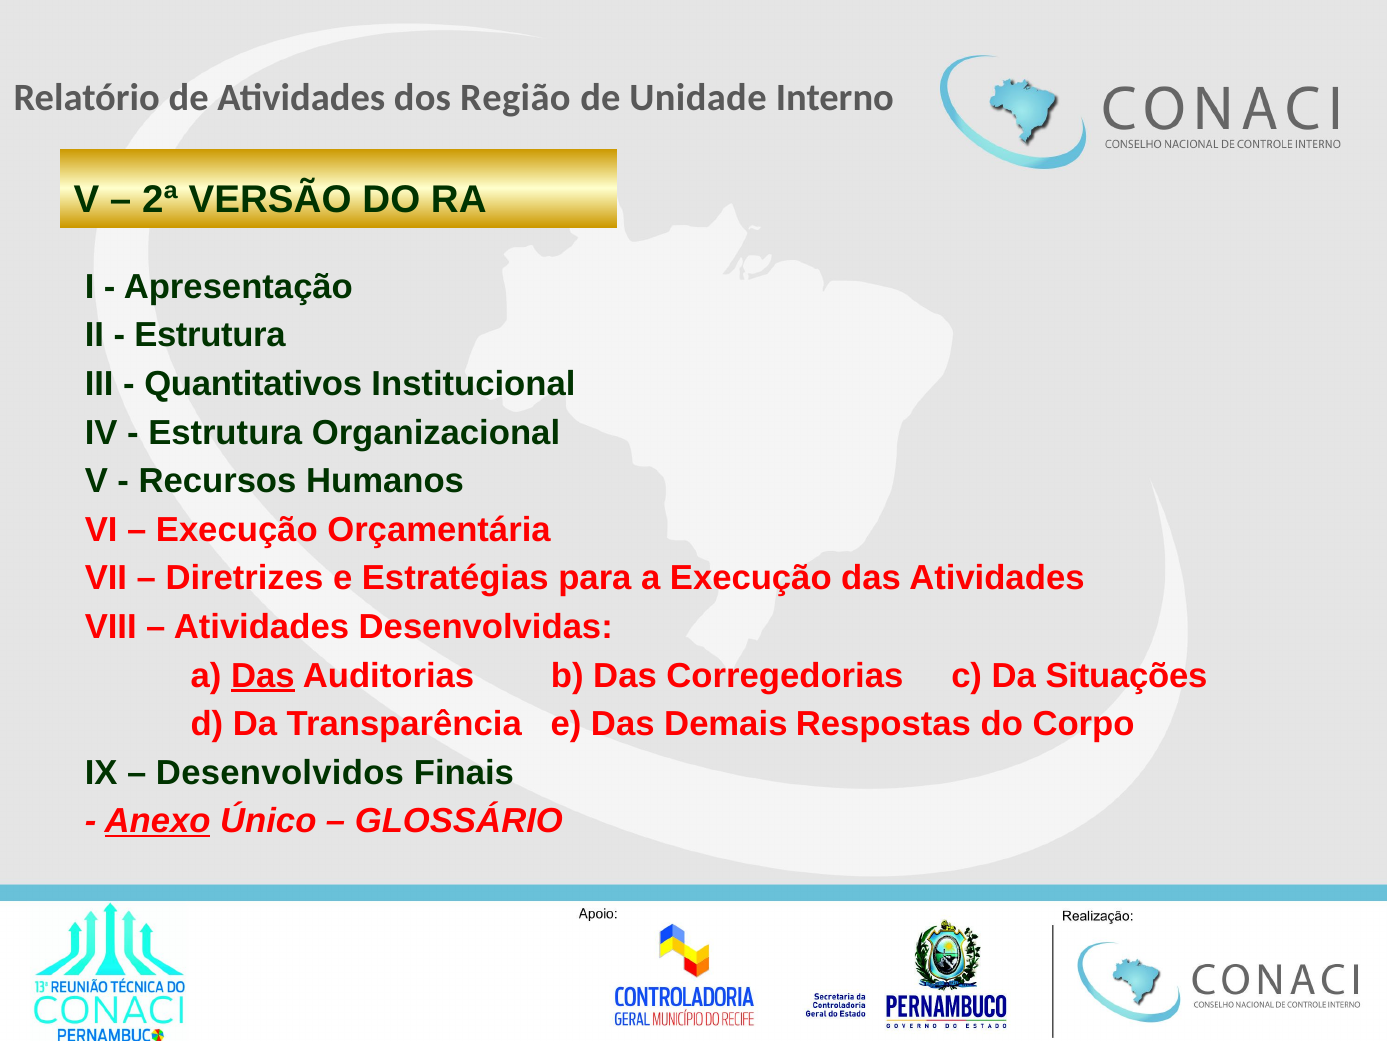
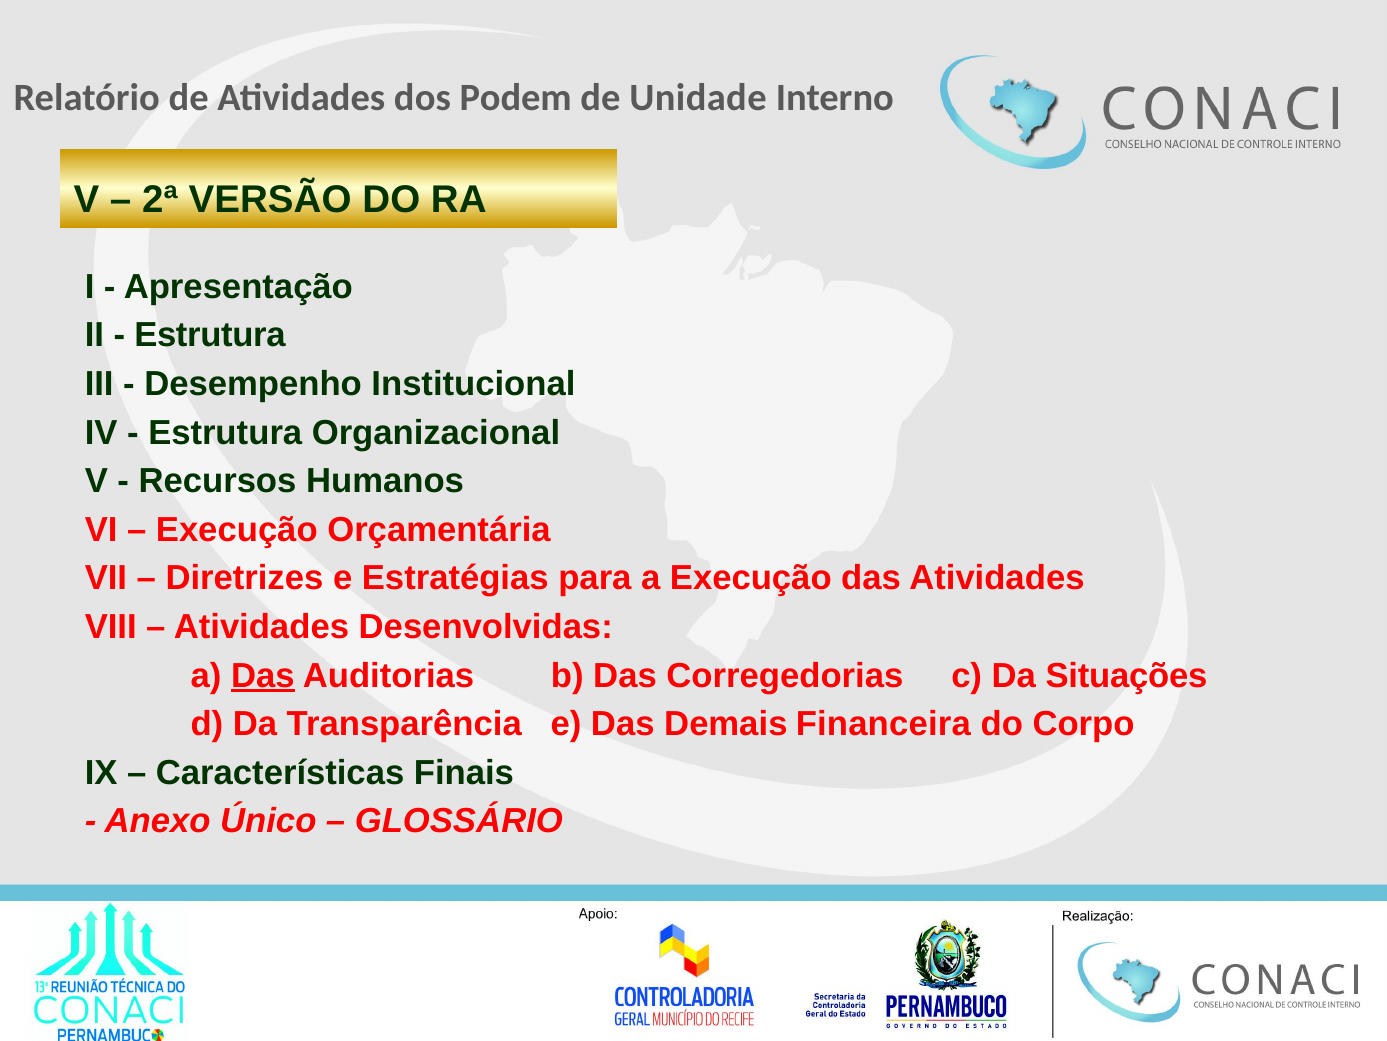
Região: Região -> Podem (516, 98)
Quantitativos: Quantitativos -> Desempenho (253, 384)
Respostas: Respostas -> Financeira (883, 724)
Desenvolvidos: Desenvolvidos -> Características (280, 772)
Anexo underline: present -> none (158, 821)
